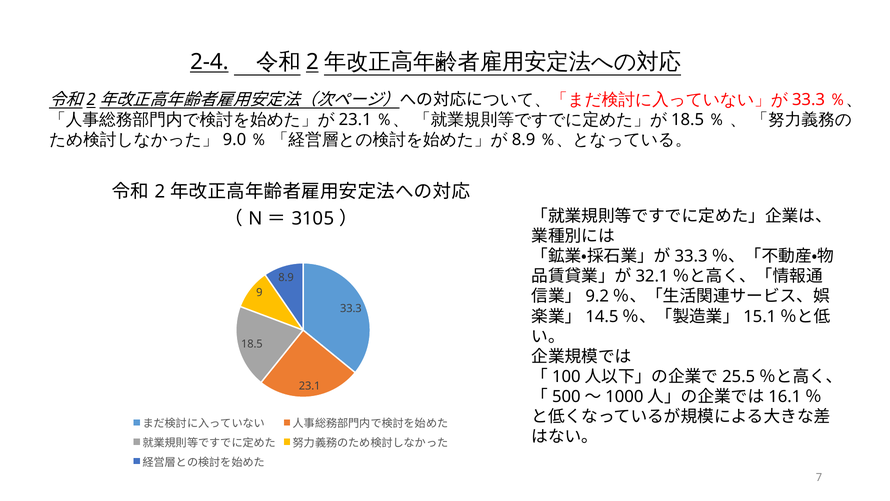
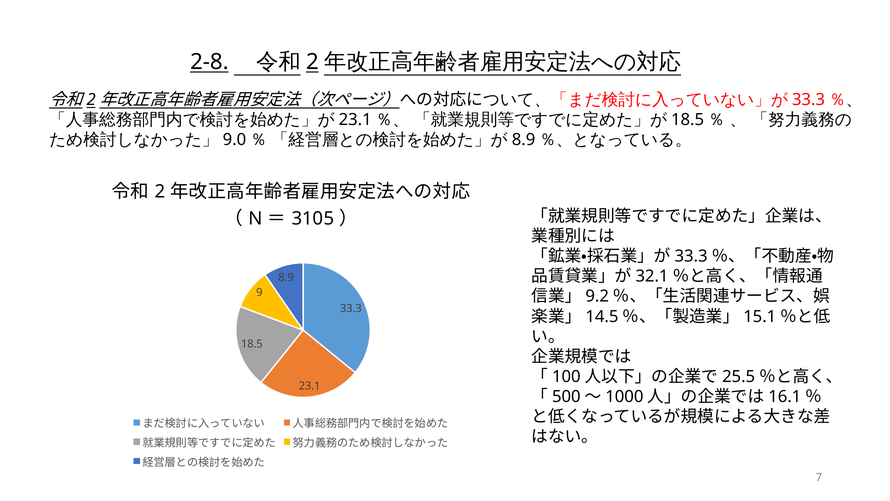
2-4: 2-4 -> 2-8 (209, 62)
